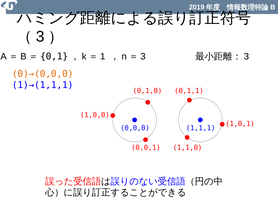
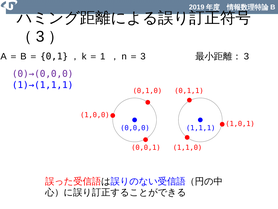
0)→(0,0,0 colour: orange -> purple (43, 74)
